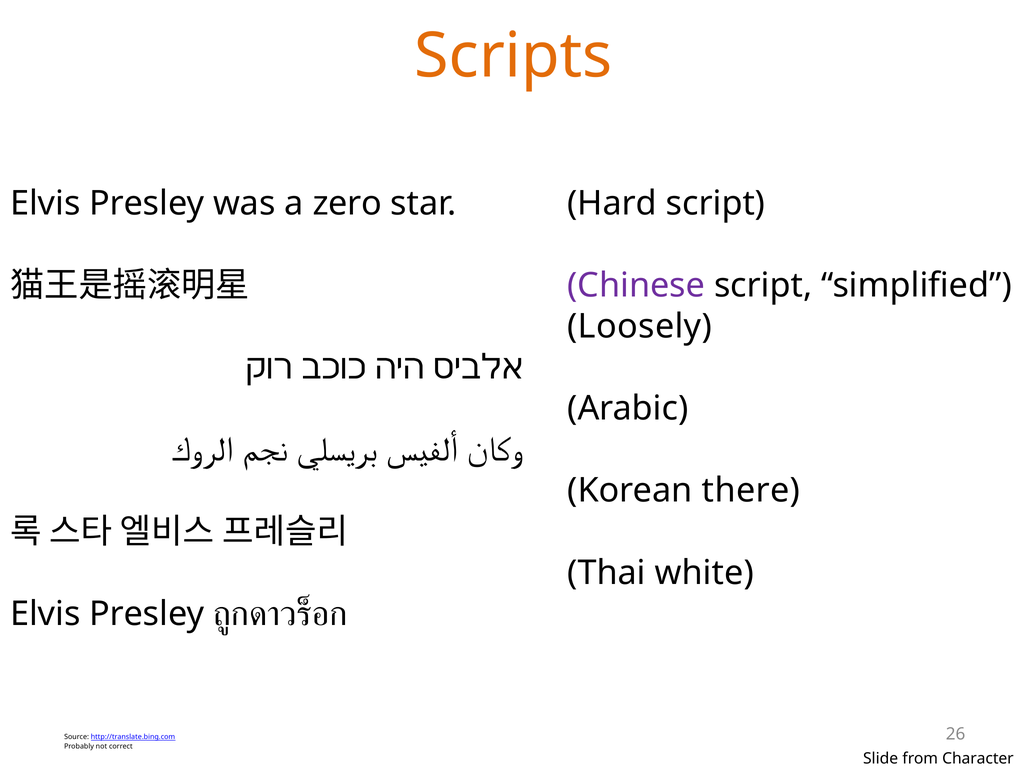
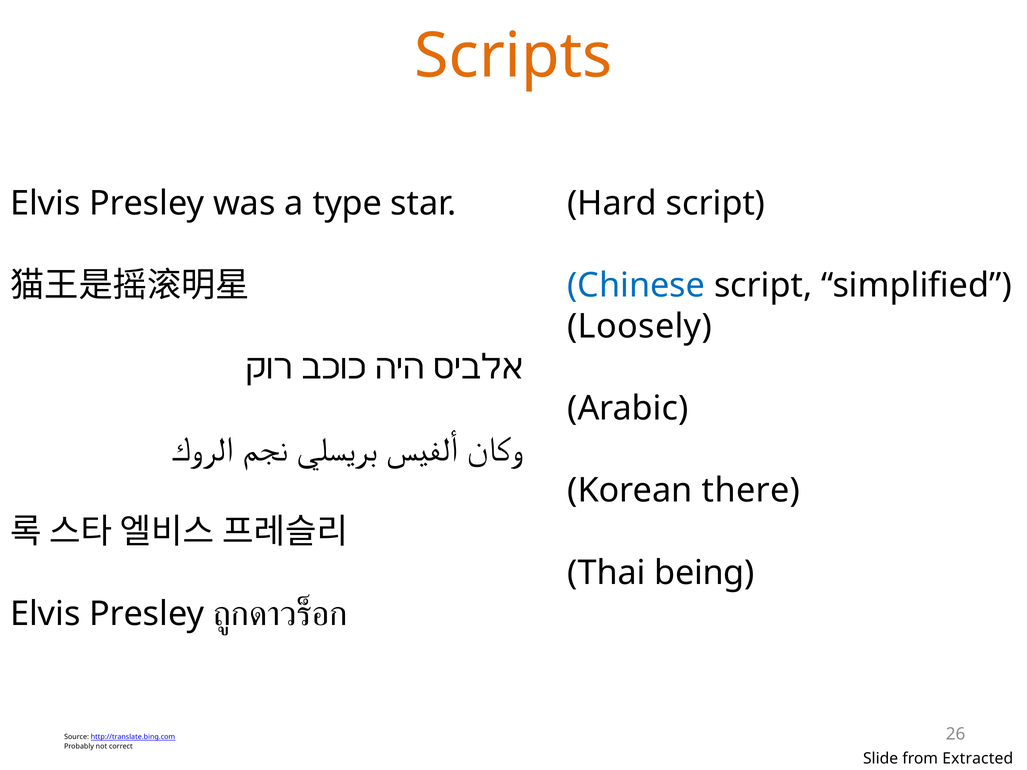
zero: zero -> type (347, 203)
Chinese colour: purple -> blue (636, 285)
white: white -> being (704, 573)
Character: Character -> Extracted (978, 759)
